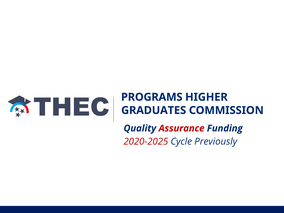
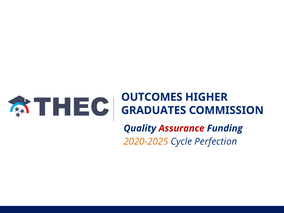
PROGRAMS: PROGRAMS -> OUTCOMES (152, 97)
2020-2025 colour: red -> orange (146, 142)
Previously: Previously -> Perfection (216, 142)
